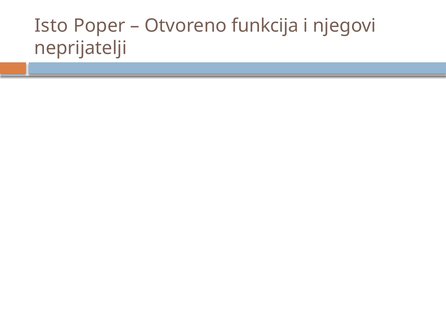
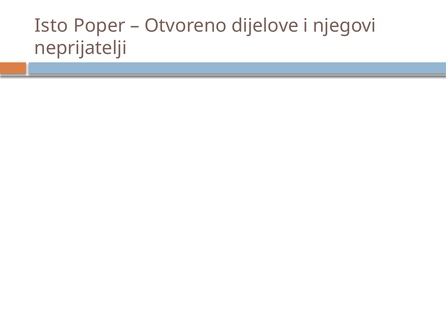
funkcija: funkcija -> dijelove (265, 26)
